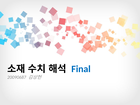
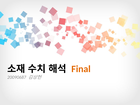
Final colour: blue -> orange (81, 69)
